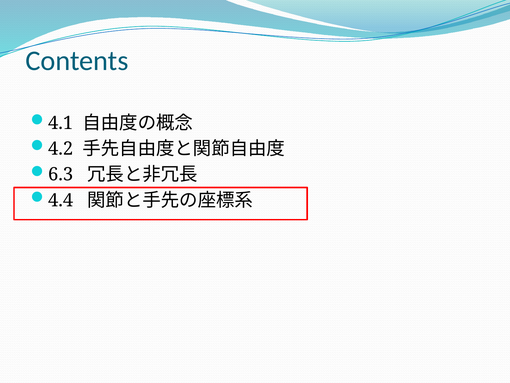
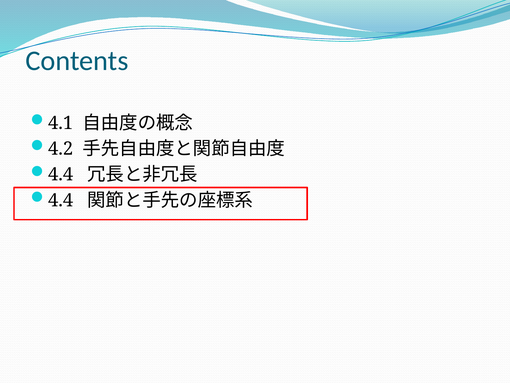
6.3: 6.3 -> 4.4 (61, 174)
